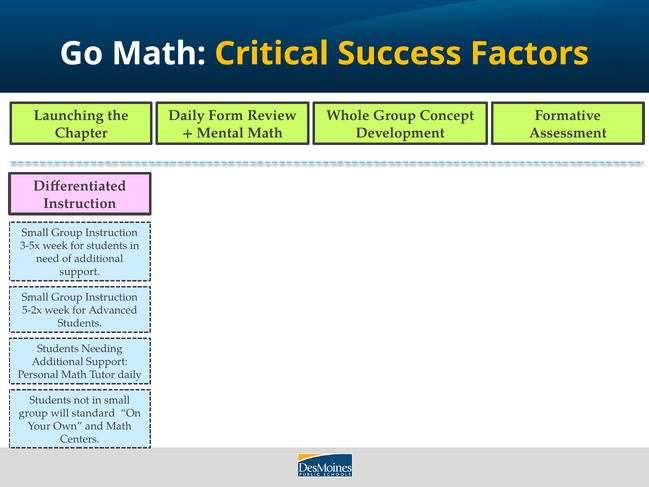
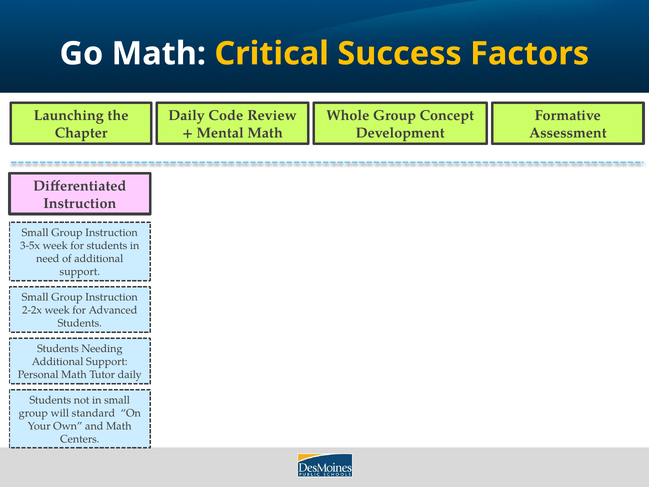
Form: Form -> Code (226, 116)
5-2x: 5-2x -> 2-2x (32, 310)
